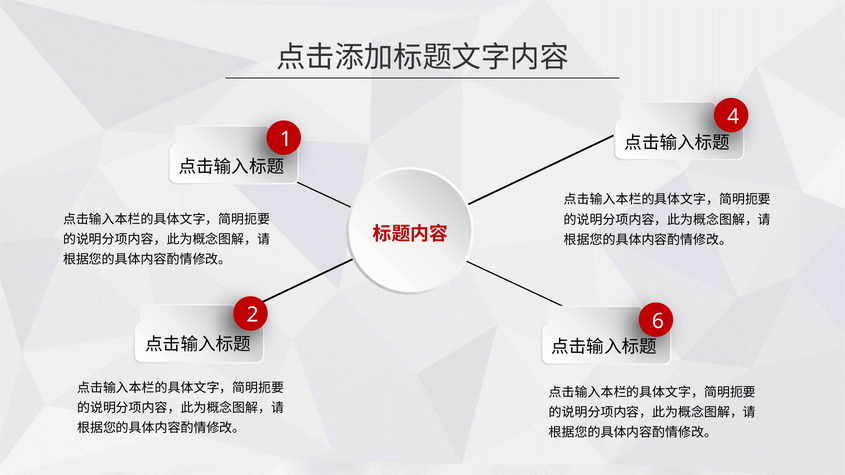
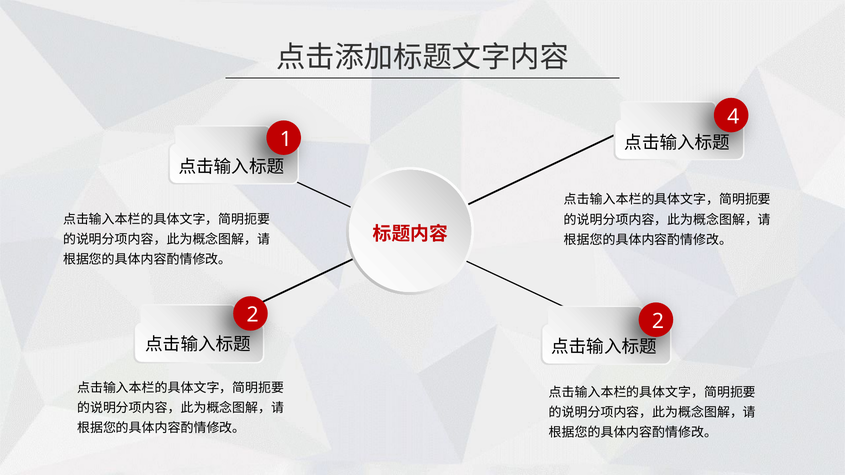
2 6: 6 -> 2 (658, 321)
